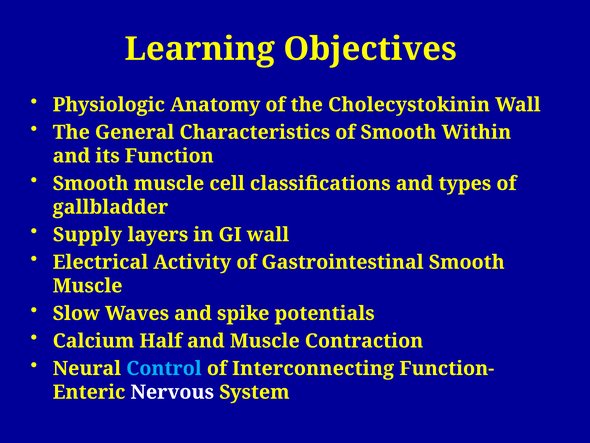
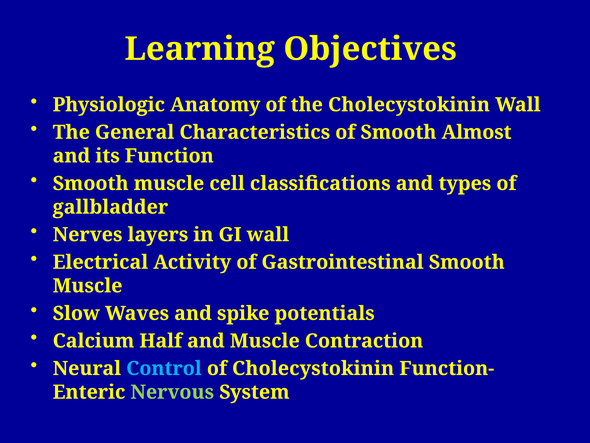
Within: Within -> Almost (477, 132)
Supply: Supply -> Nerves (88, 234)
of Interconnecting: Interconnecting -> Cholecystokinin (313, 368)
Nervous colour: white -> light green (172, 392)
